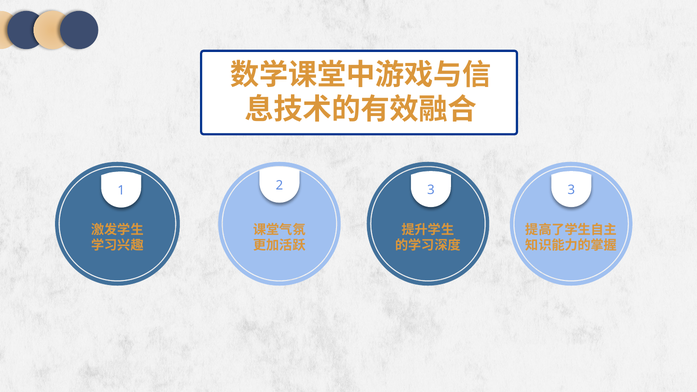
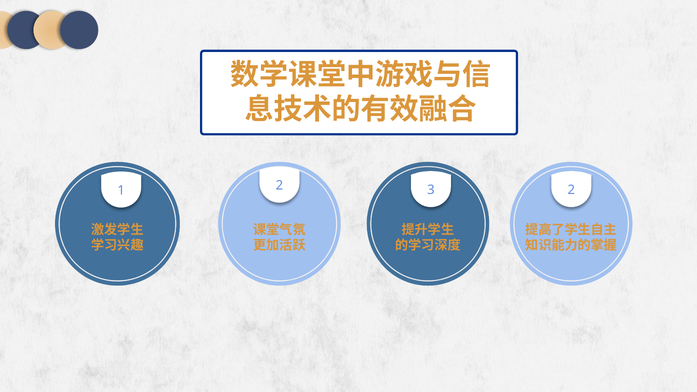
3 3: 3 -> 2 (571, 190)
